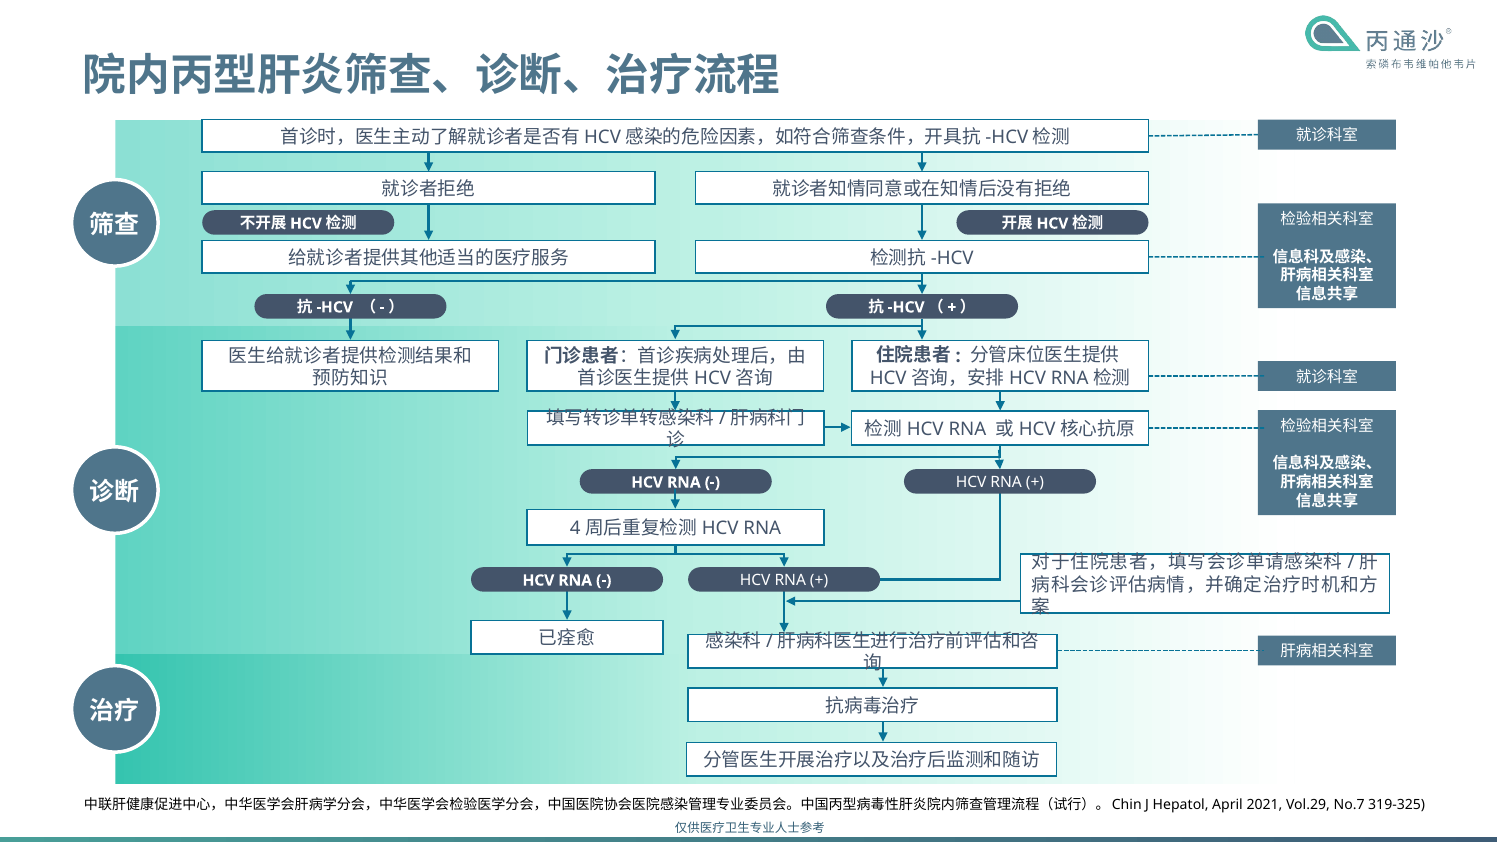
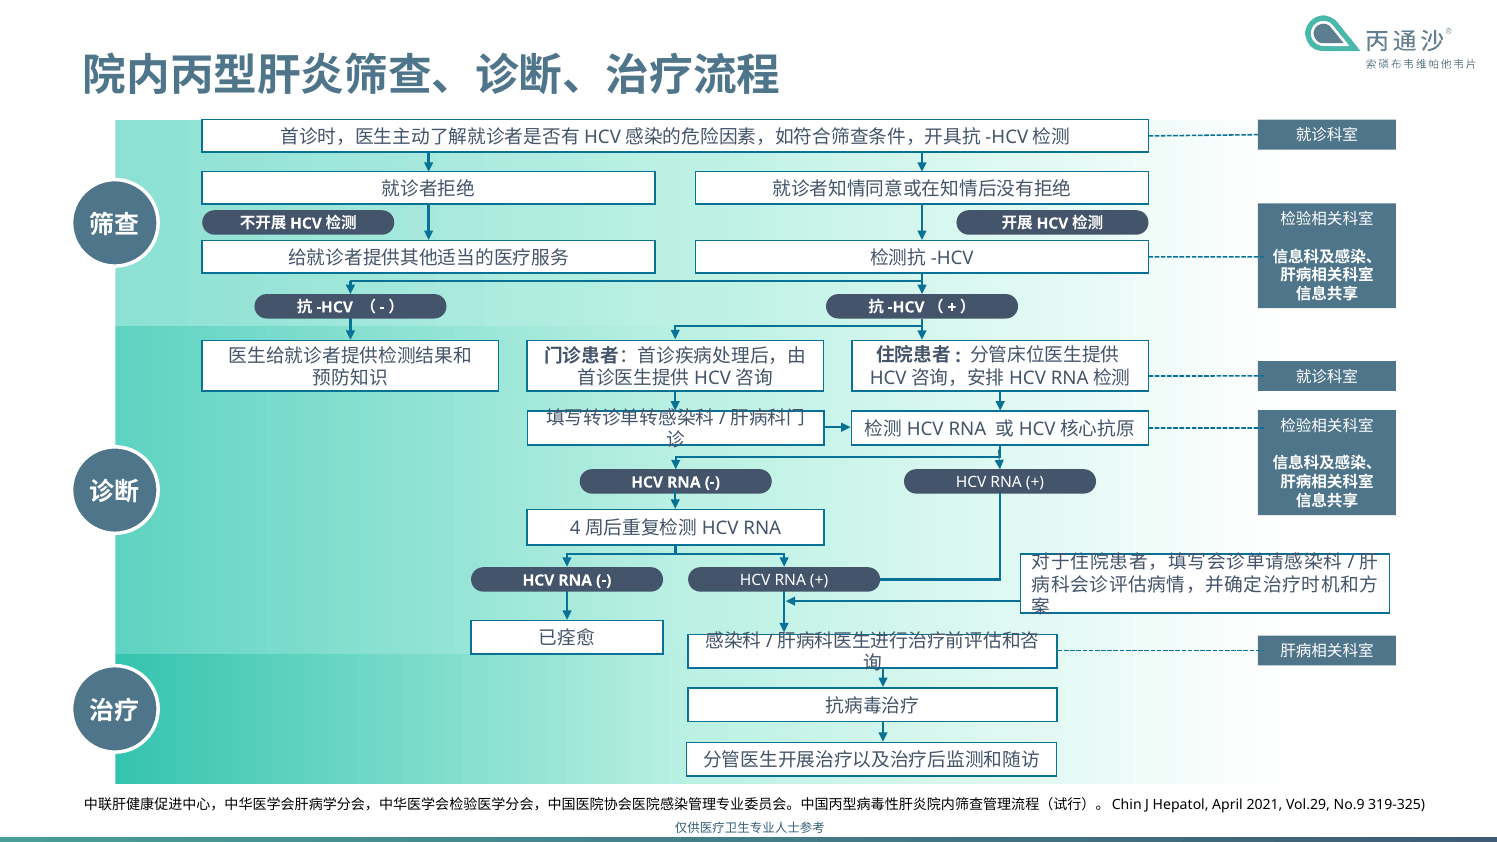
No.7: No.7 -> No.9 (1349, 805)
